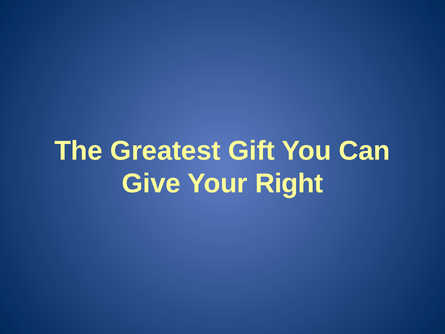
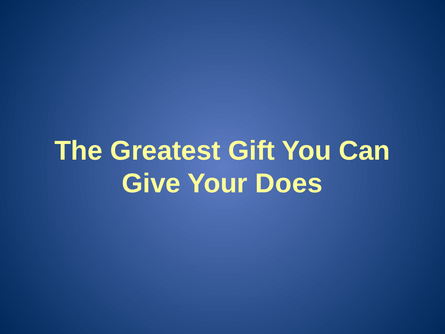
Right: Right -> Does (289, 183)
